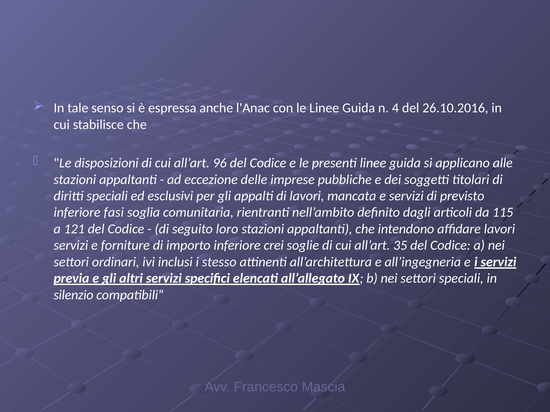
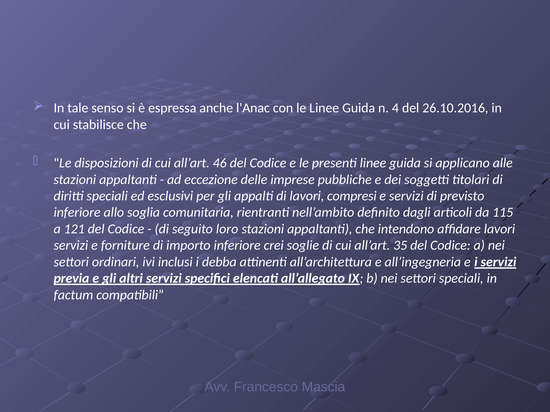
96: 96 -> 46 (220, 163)
mancata: mancata -> compresi (352, 196)
fasi: fasi -> allo (114, 213)
stesso: stesso -> debba (219, 262)
silenzio: silenzio -> factum (73, 295)
